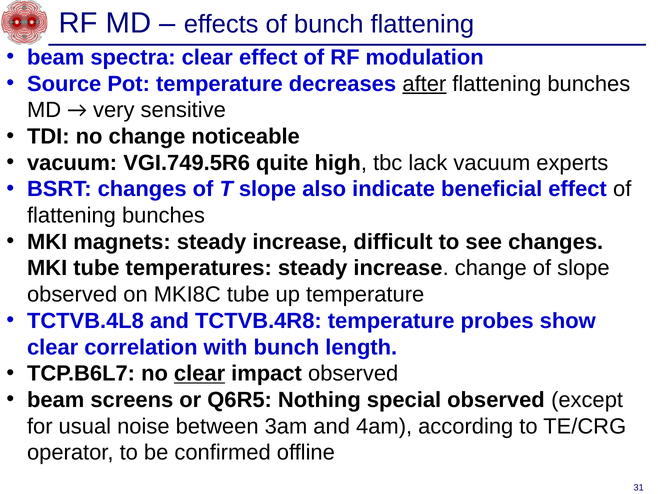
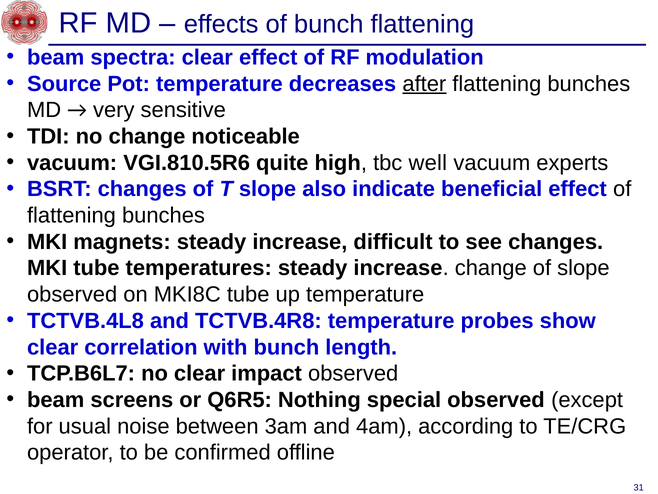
VGI.749.5R6: VGI.749.5R6 -> VGI.810.5R6 (187, 163)
lack: lack -> well (428, 163)
clear underline: present -> none (200, 373)
